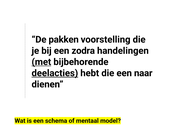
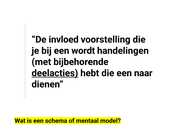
pakken: pakken -> invloed (64, 40)
zodra: zodra -> wordt (83, 51)
met underline: present -> none (41, 62)
